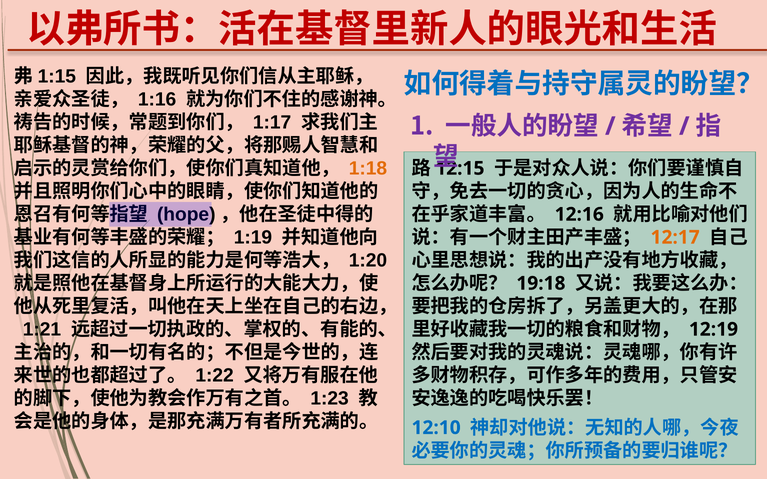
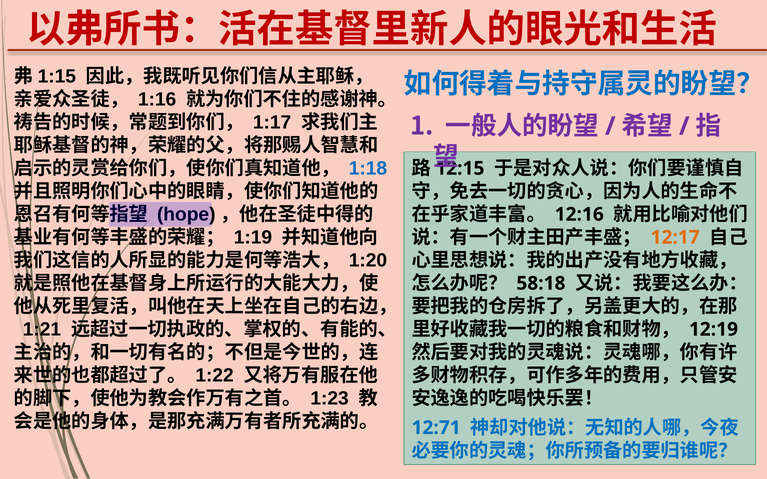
1:18 colour: orange -> blue (368, 168)
19:18: 19:18 -> 58:18 (541, 284)
12:10: 12:10 -> 12:71 (436, 428)
